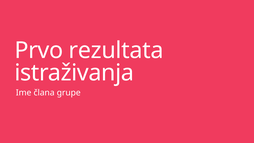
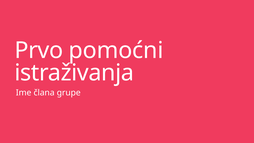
rezultata: rezultata -> pomoćni (116, 50)
